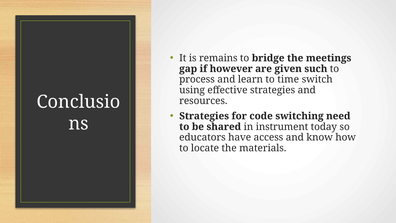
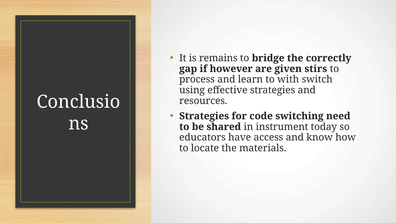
meetings: meetings -> correctly (329, 58)
such: such -> stirs (316, 69)
time: time -> with (288, 79)
